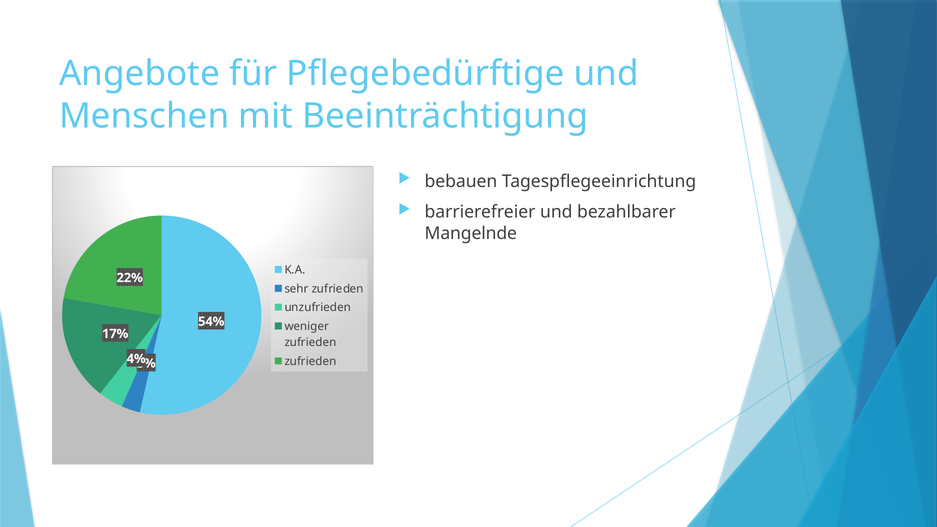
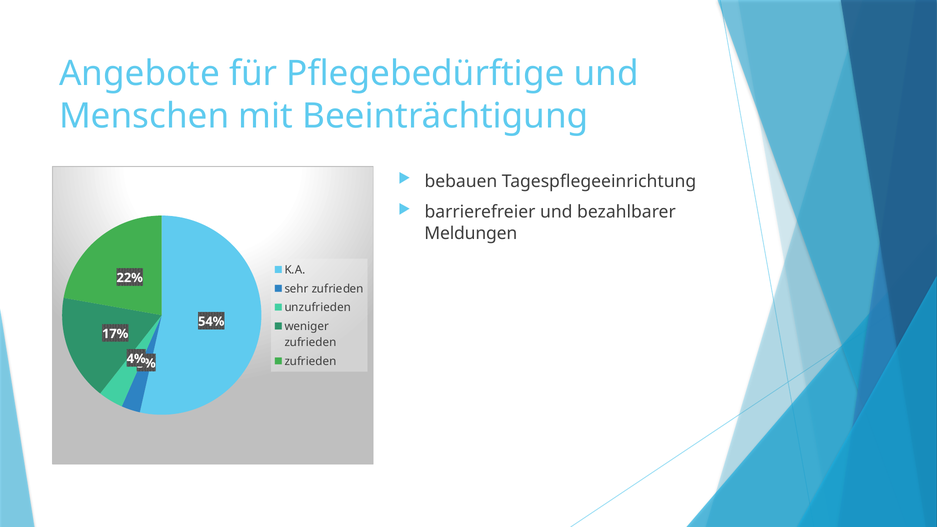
Mangelnde: Mangelnde -> Meldungen (471, 233)
